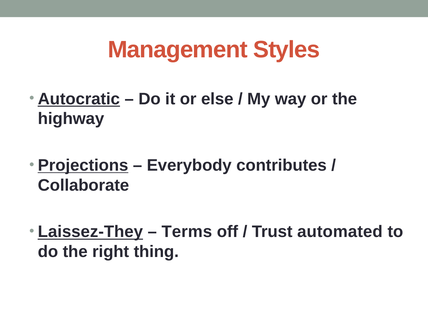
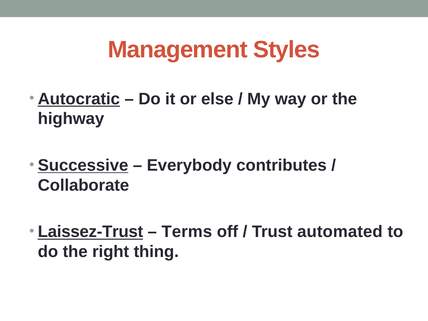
Projections: Projections -> Successive (83, 165)
Laissez-They: Laissez-They -> Laissez-Trust (90, 232)
